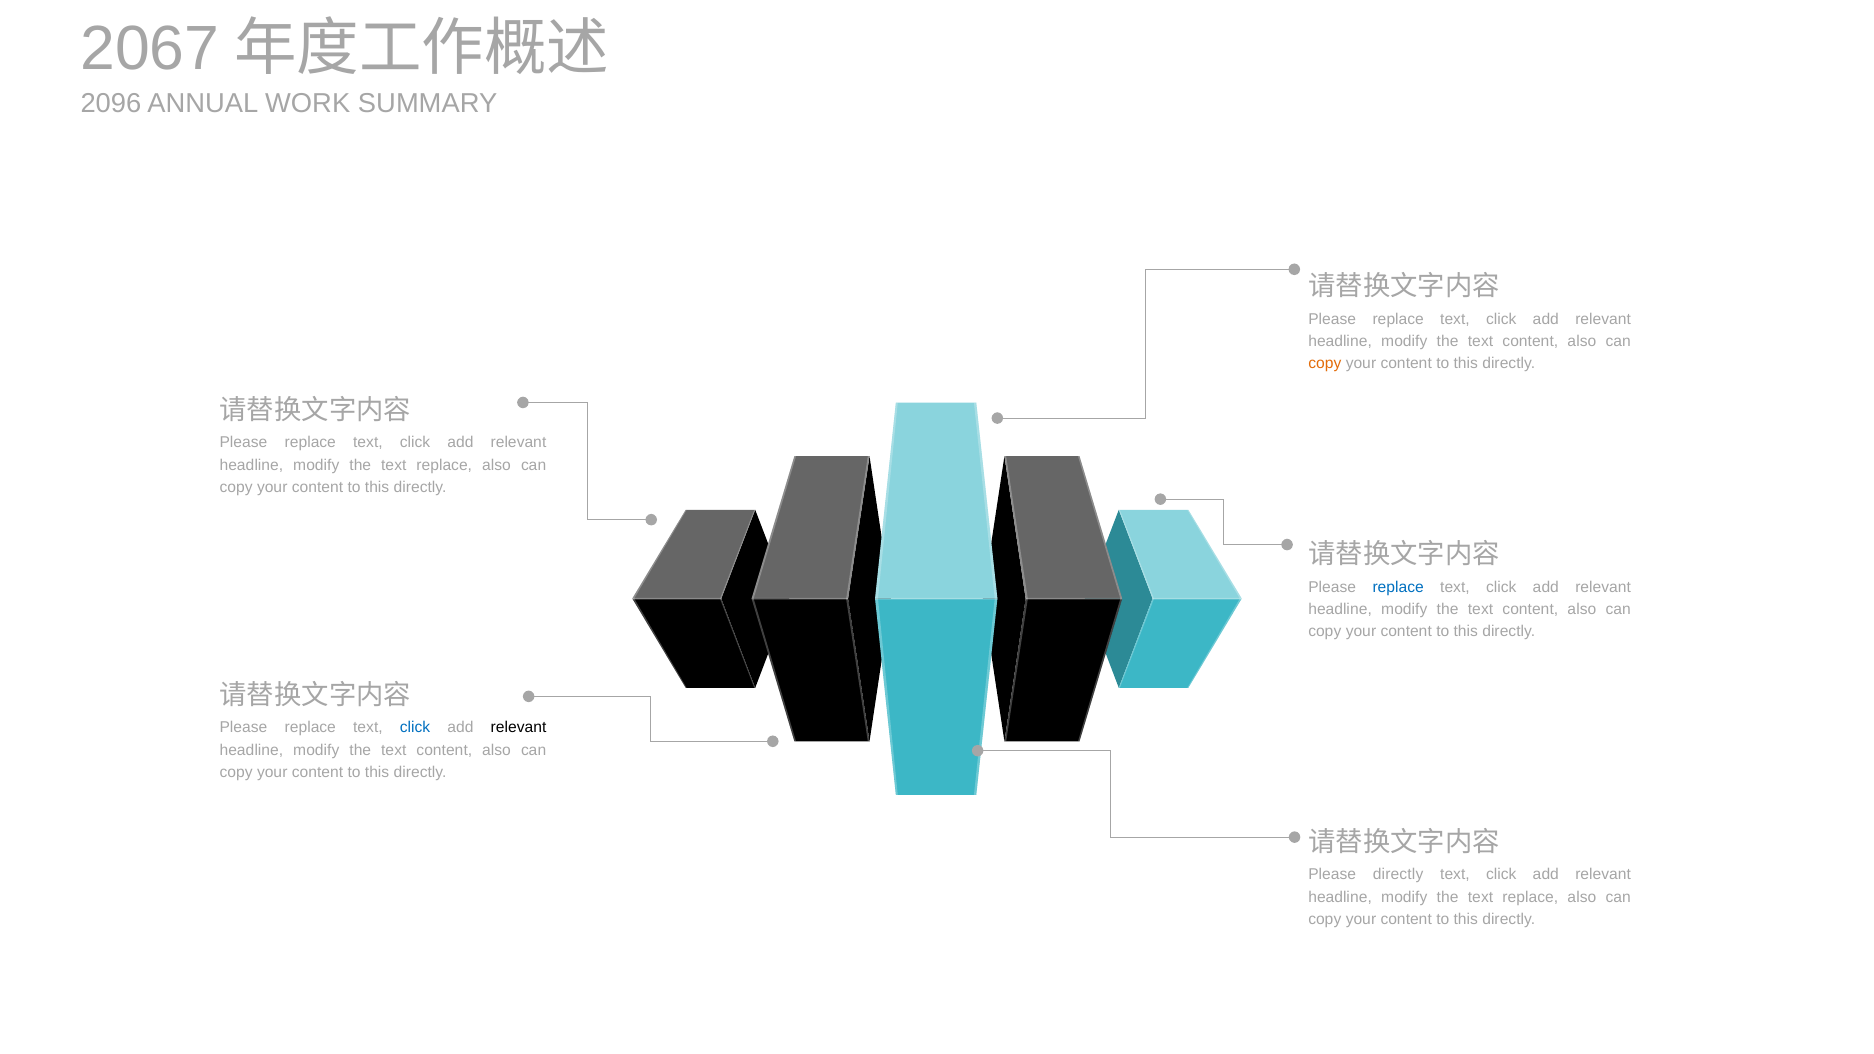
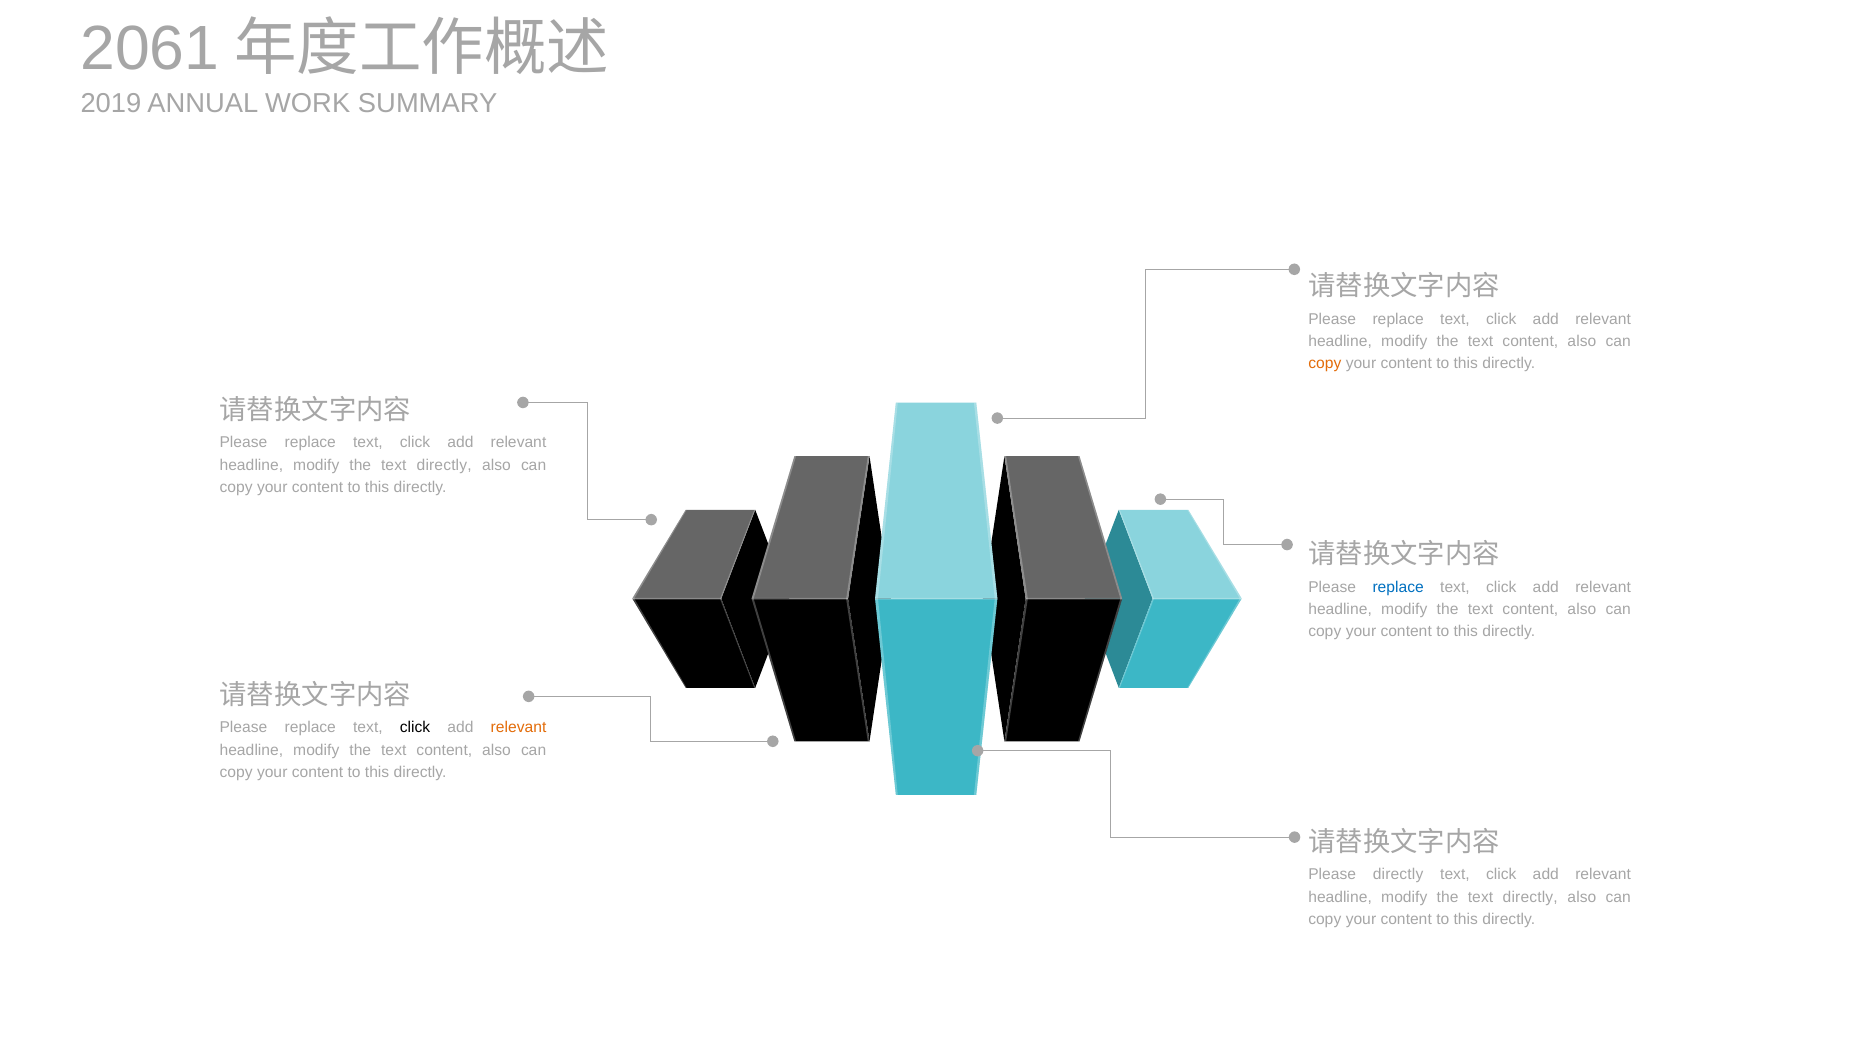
2067: 2067 -> 2061 (150, 49)
2096: 2096 -> 2019 (111, 104)
replace: replace -> directly (444, 465)
click colour: blue -> black (415, 728)
relevant colour: black -> orange (519, 728)
replace: replace -> directly (1530, 897)
